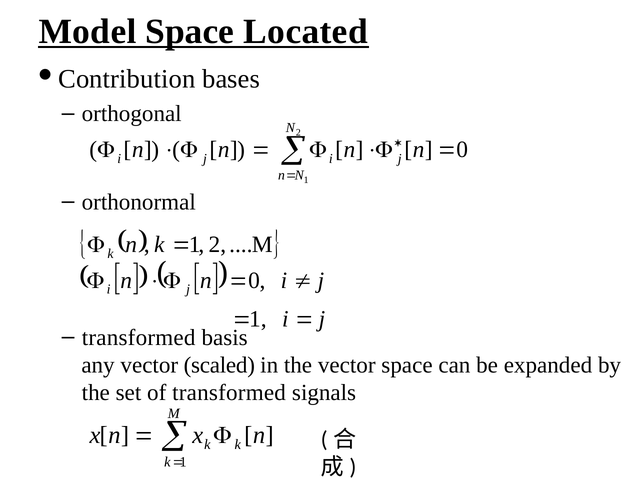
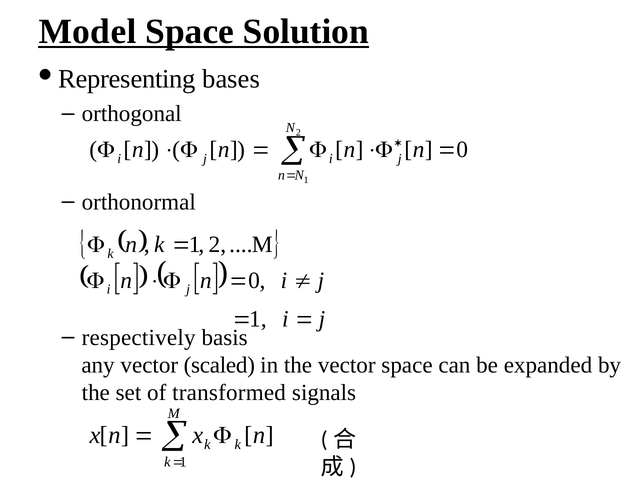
Located: Located -> Solution (306, 32)
Contribution: Contribution -> Representing (127, 79)
transformed: transformed -> respectively (139, 338)
